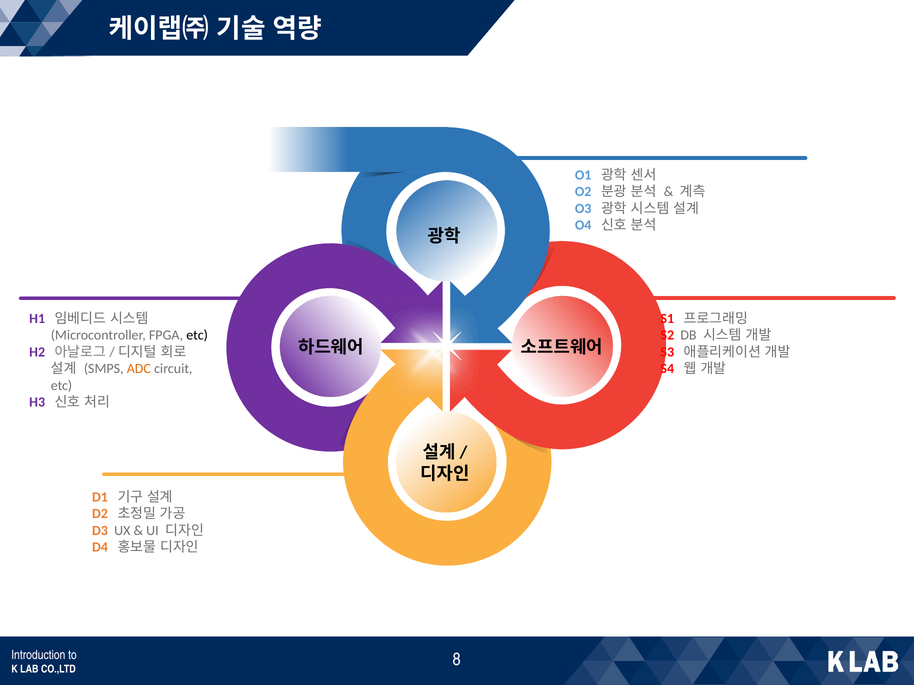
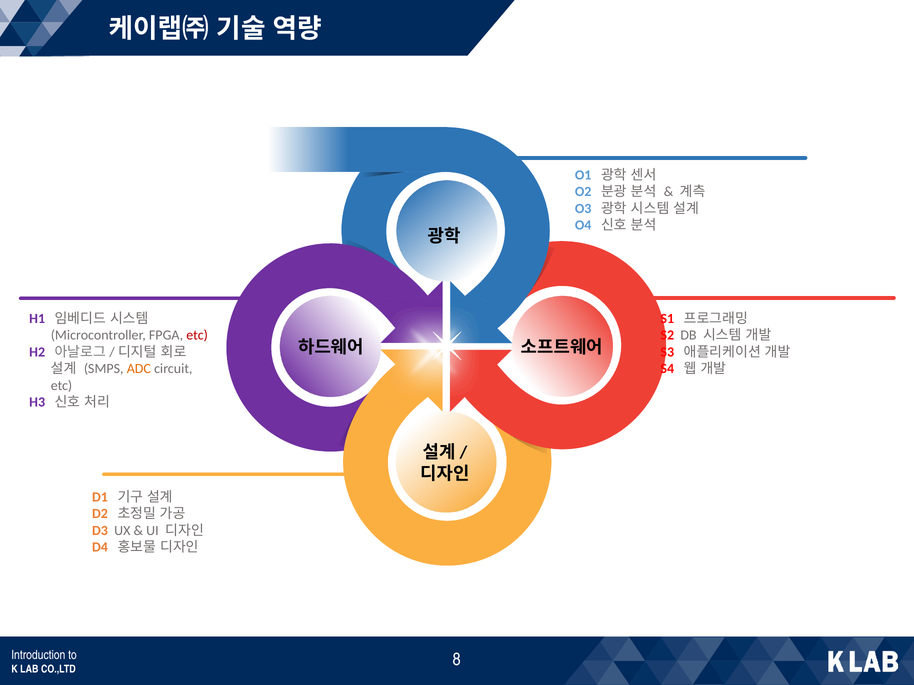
etc colour: black -> red (197, 336)
